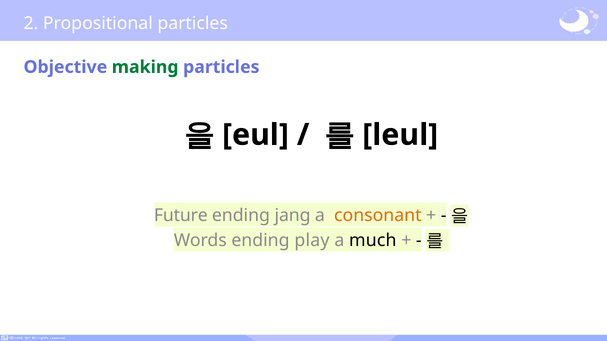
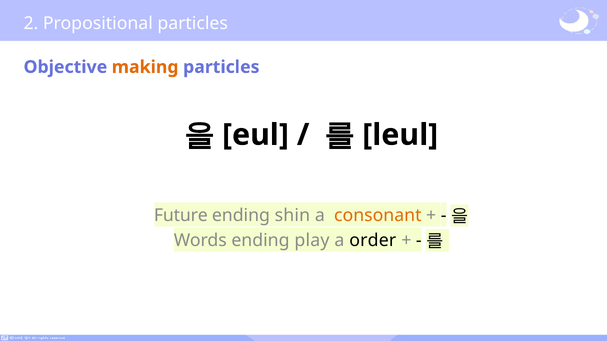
making colour: green -> orange (145, 67)
jang: jang -> shin (292, 216)
much: much -> order (373, 241)
